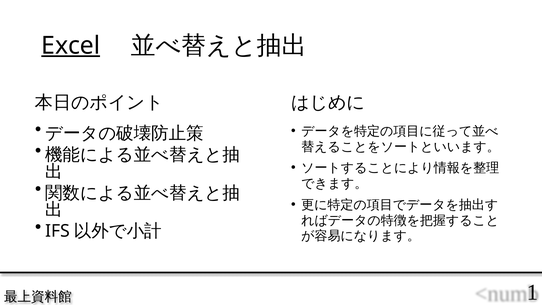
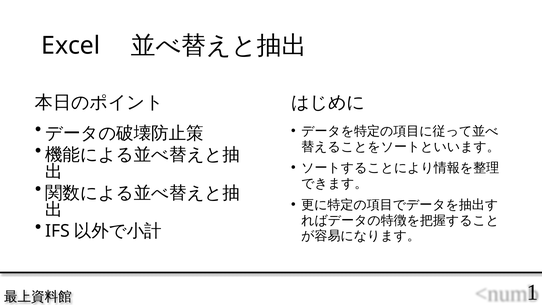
Excel underline: present -> none (71, 46)
